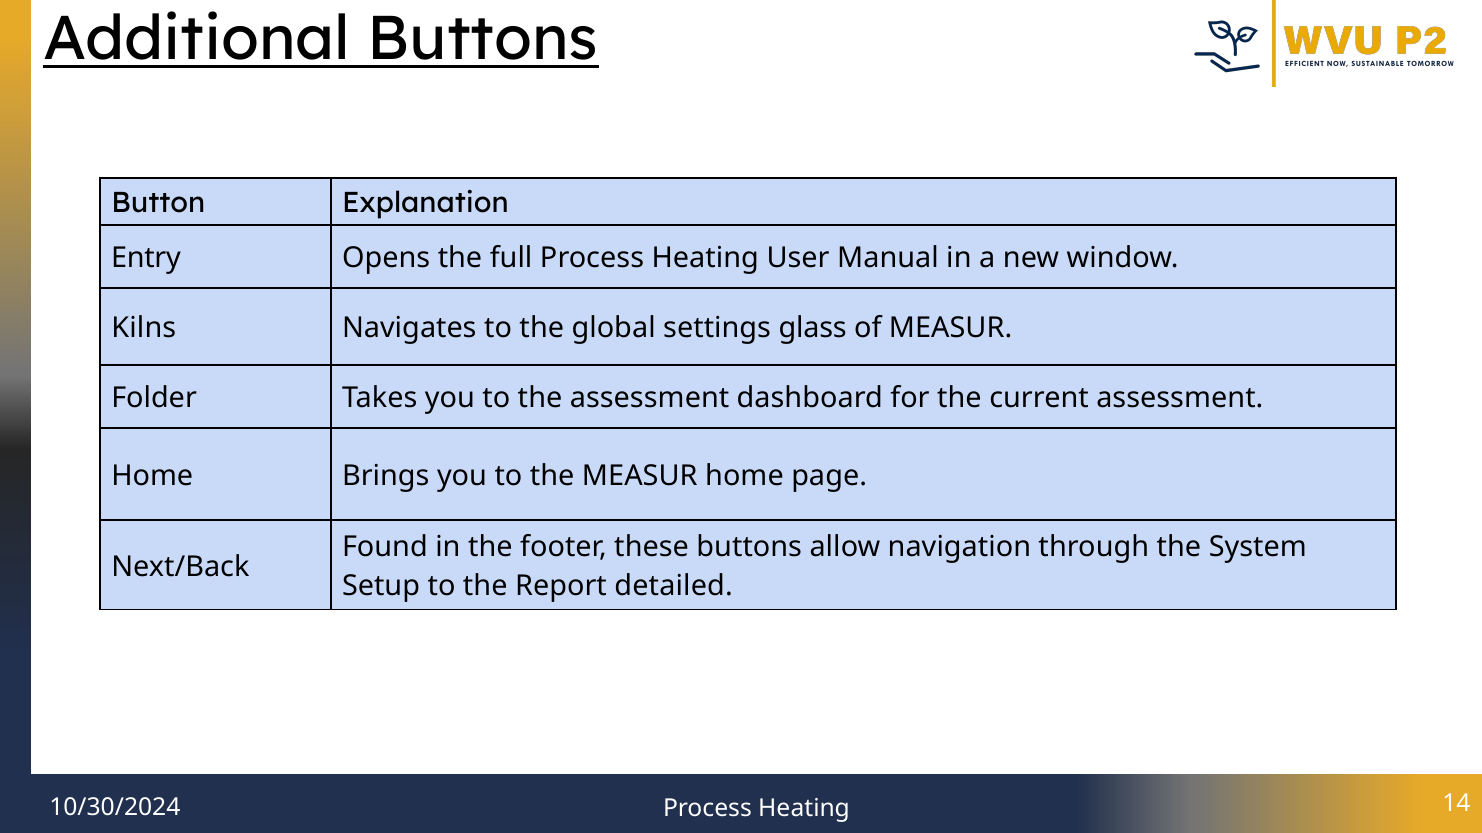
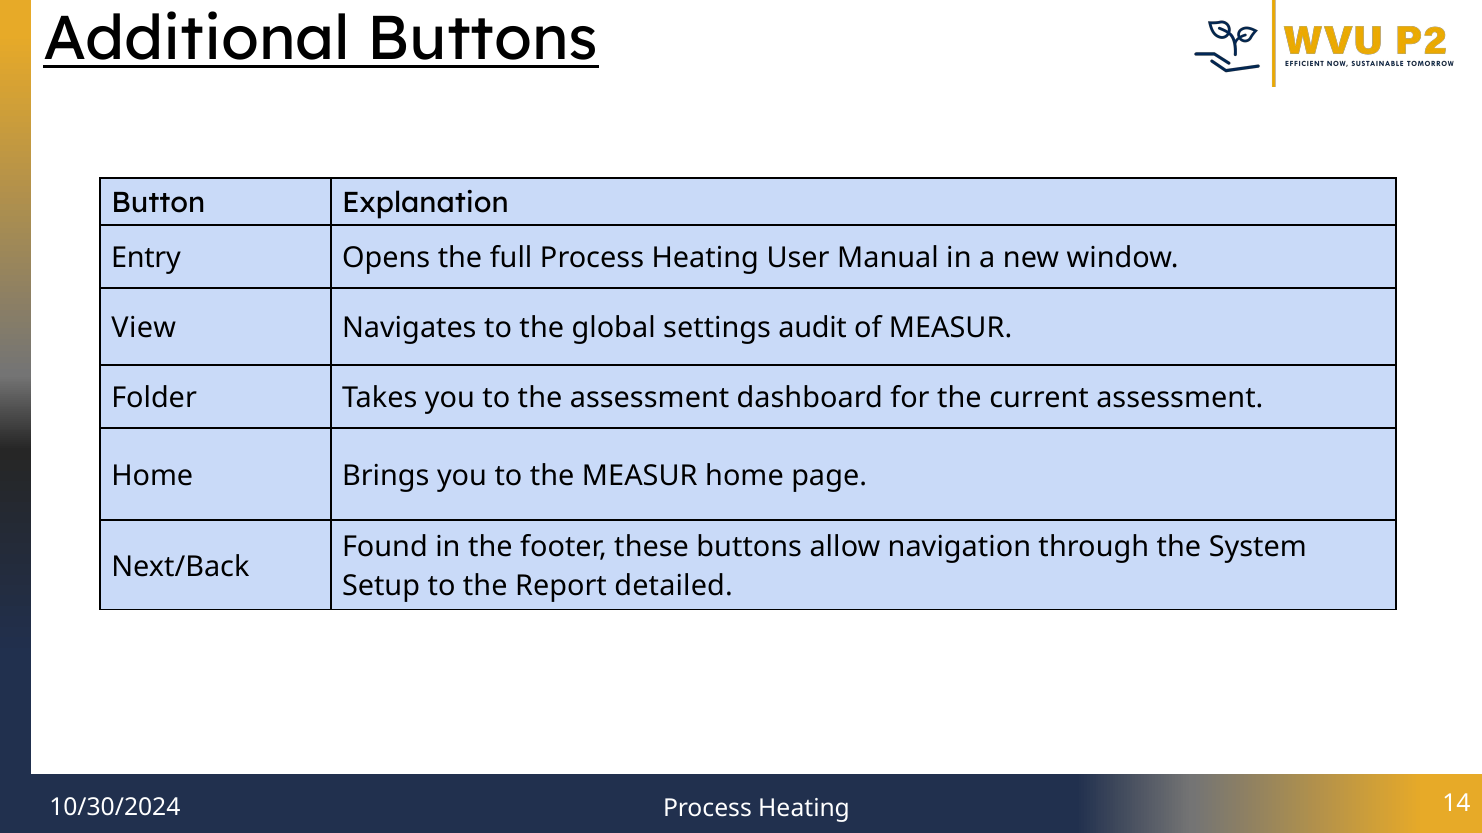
Kilns: Kilns -> View (144, 329)
glass: glass -> audit (813, 329)
